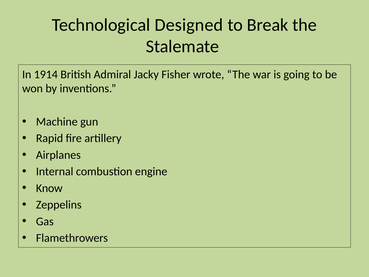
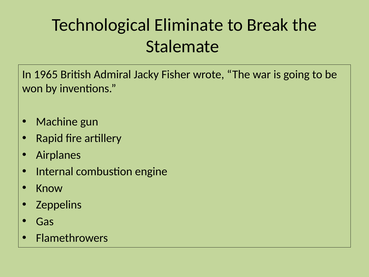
Designed: Designed -> Eliminate (189, 25)
1914: 1914 -> 1965 (46, 74)
